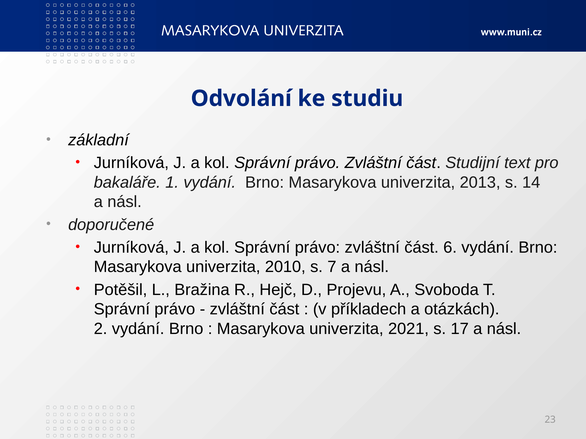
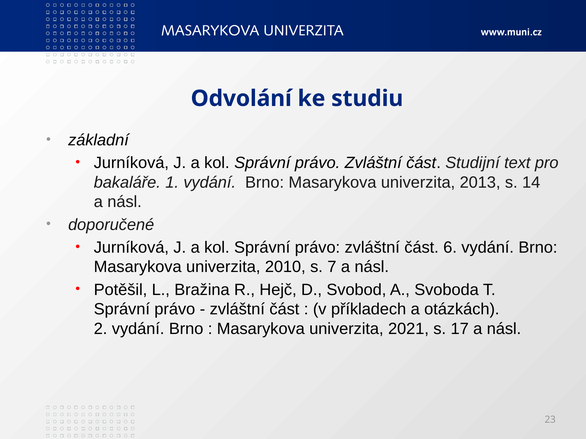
Projevu: Projevu -> Svobod (356, 290)
